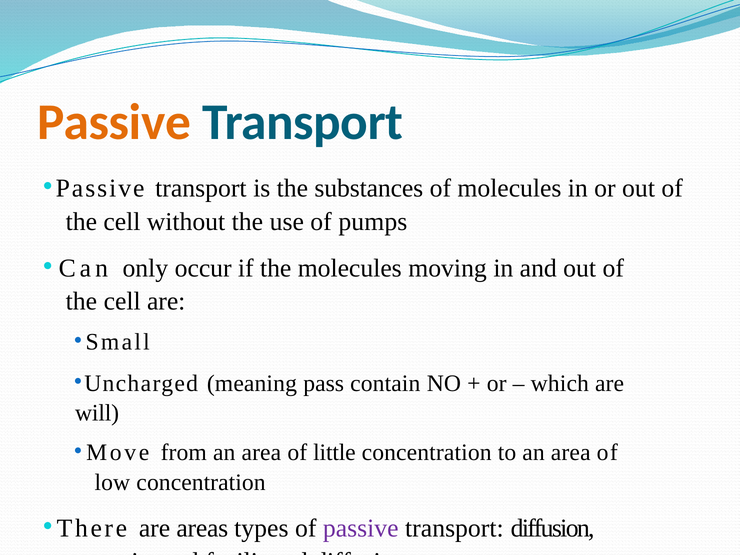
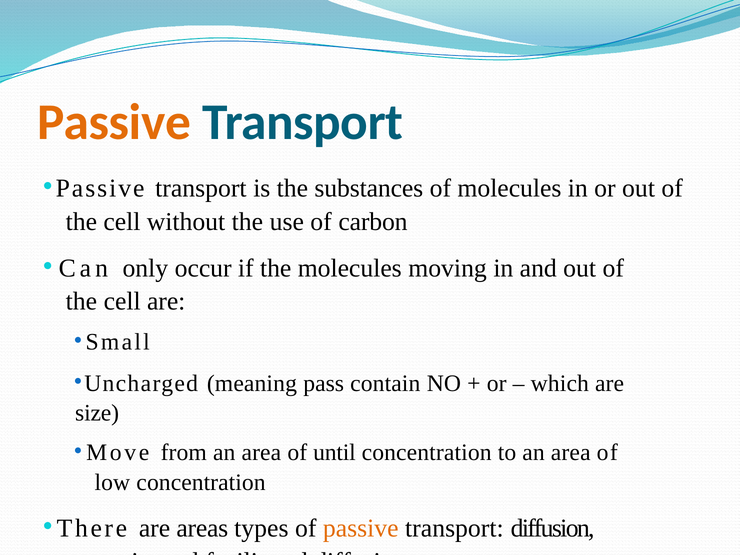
pumps: pumps -> carbon (373, 222)
will: will -> size (97, 413)
little: little -> until (334, 453)
passive colour: purple -> orange (361, 528)
